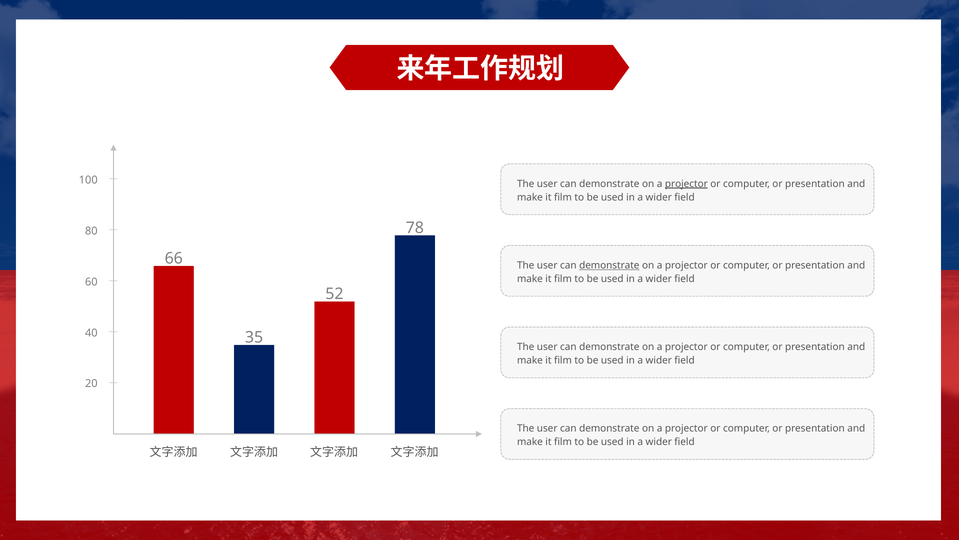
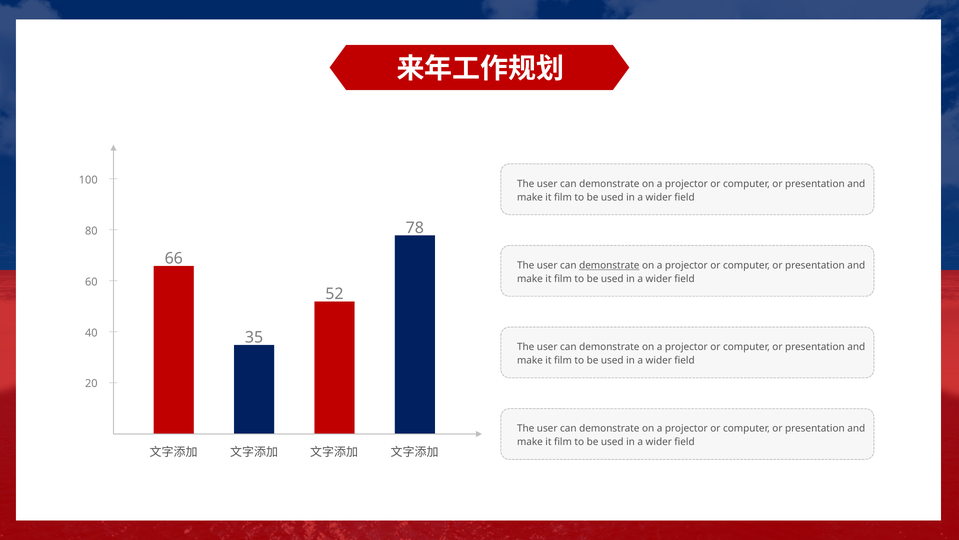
projector underline: present -> none (686, 184)
